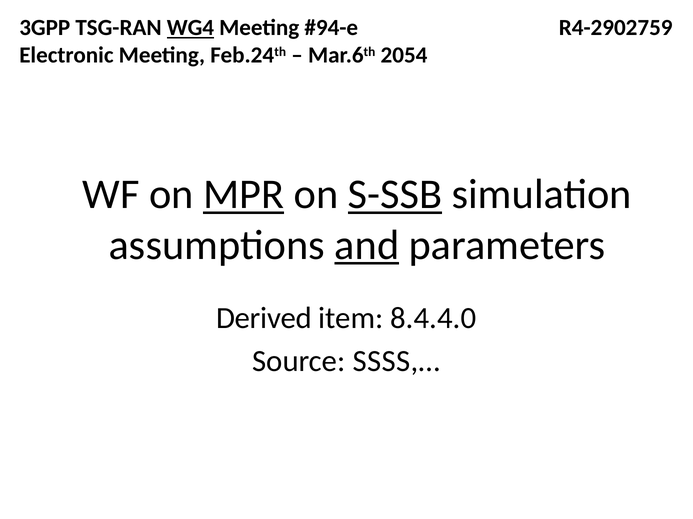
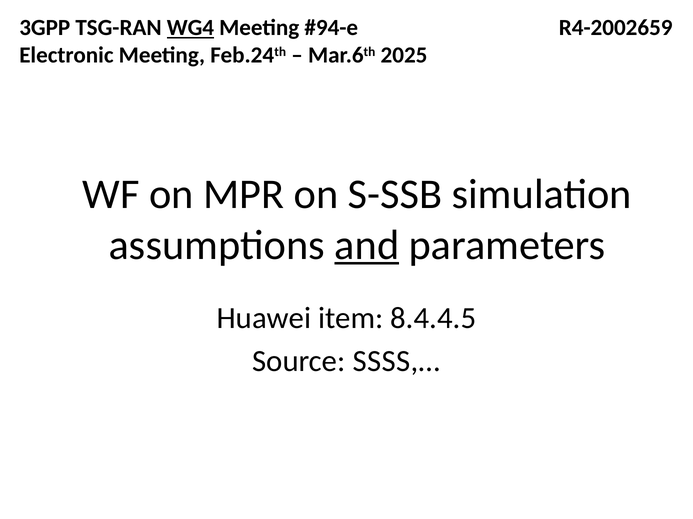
R4-2902759: R4-2902759 -> R4-2002659 (616, 28)
2054: 2054 -> 2025 (404, 55)
MPR underline: present -> none (244, 195)
S-SSB underline: present -> none (395, 195)
Derived: Derived -> Huawei (264, 319)
8.4.4.0: 8.4.4.0 -> 8.4.4.5 (433, 319)
